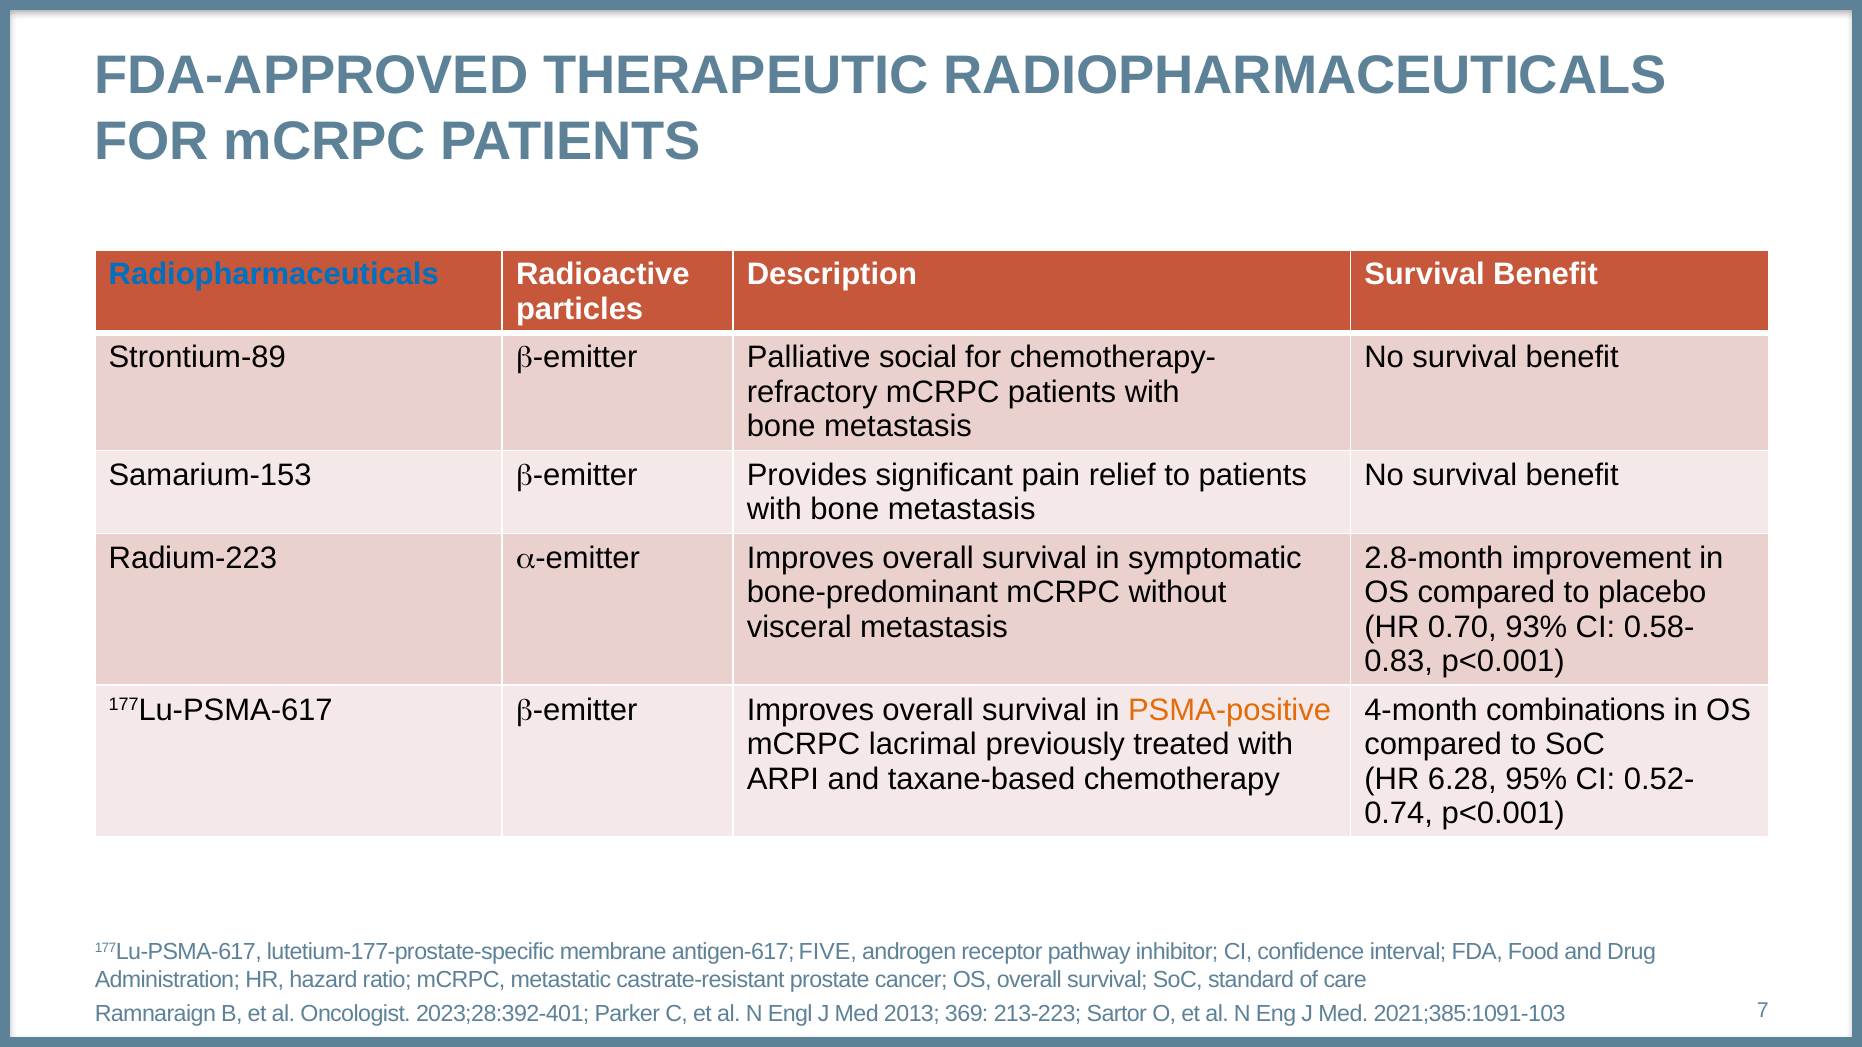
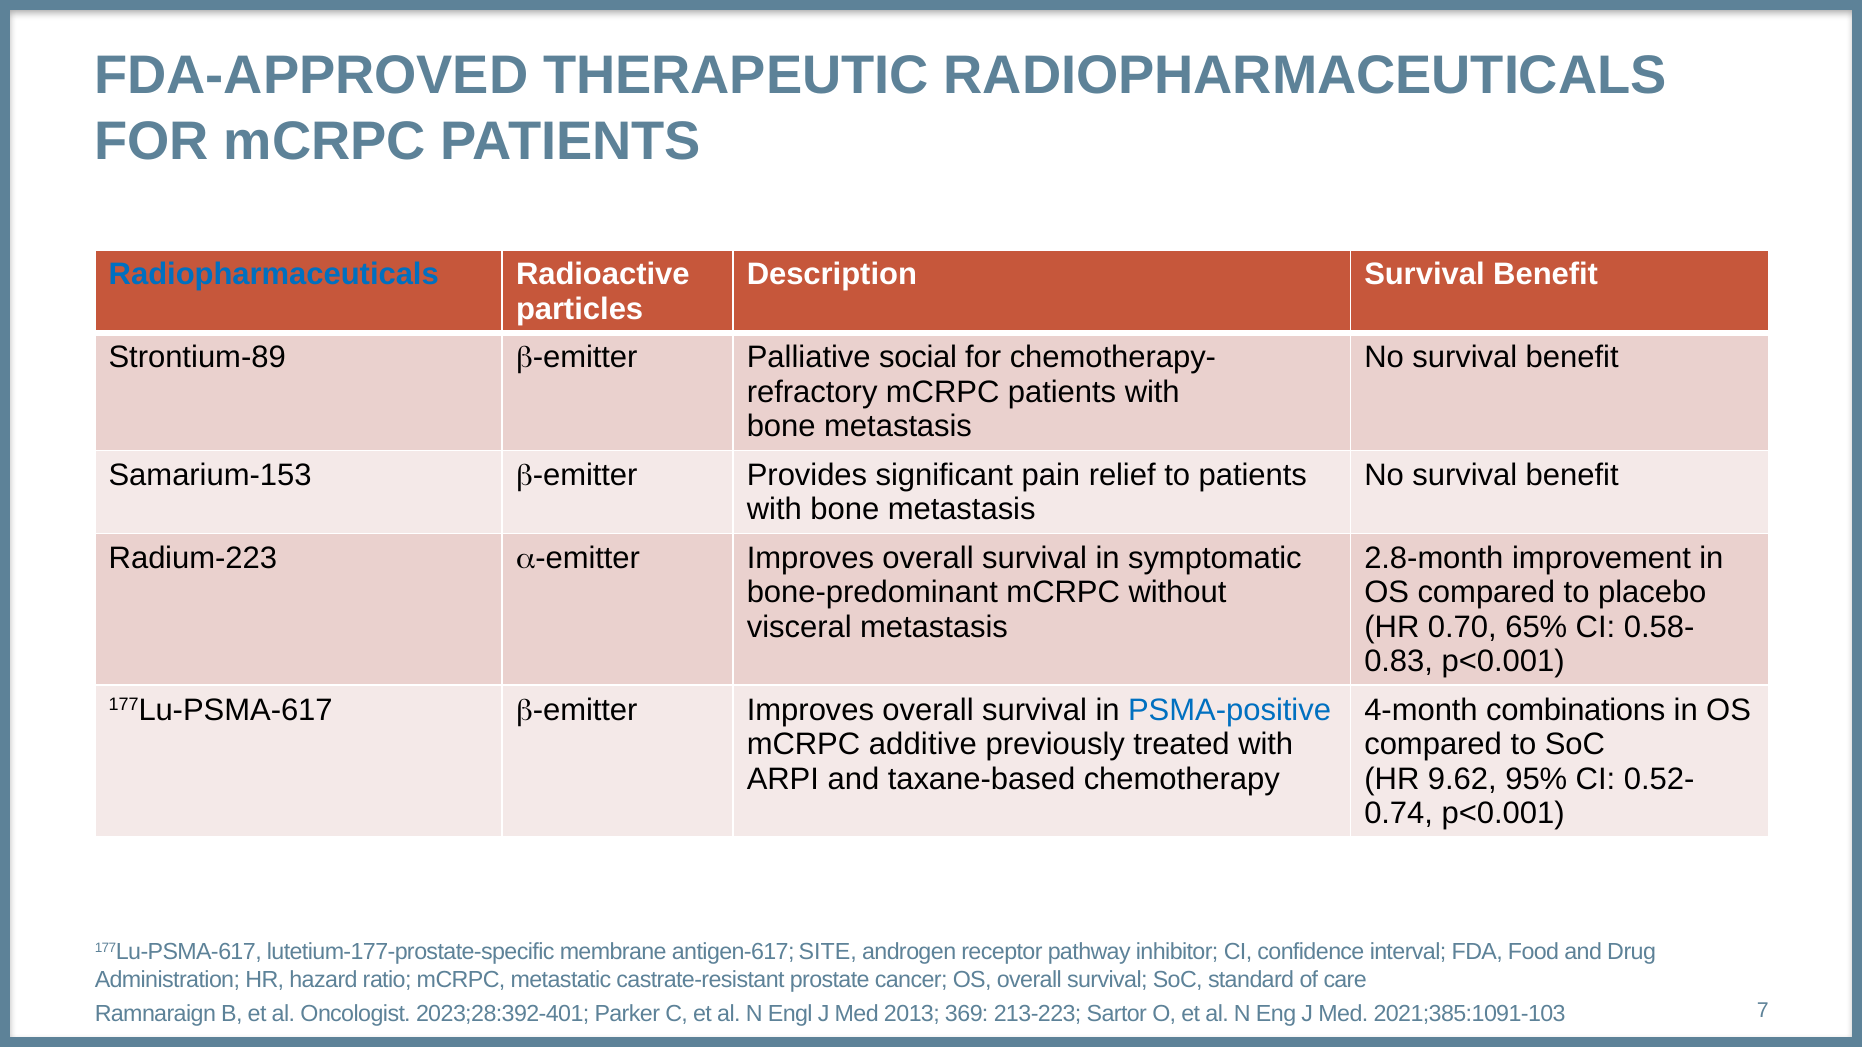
93%: 93% -> 65% (1536, 627)
PSMA-positive colour: orange -> blue (1230, 710)
lacrimal: lacrimal -> additive (923, 745)
6.28: 6.28 -> 9.62 (1462, 779)
FIVE: FIVE -> SITE (828, 952)
